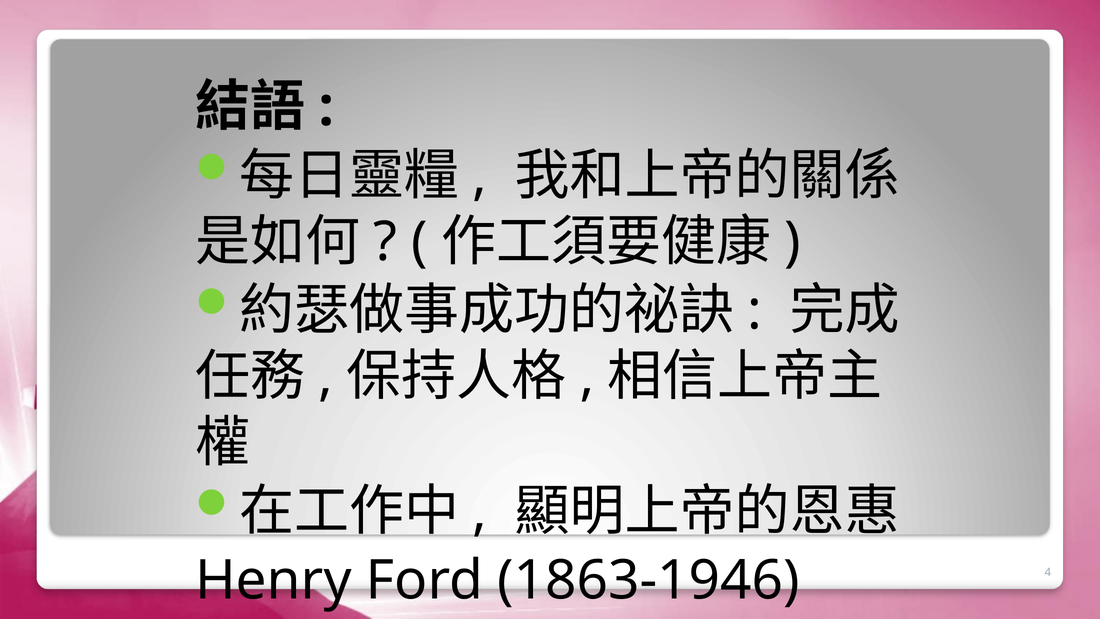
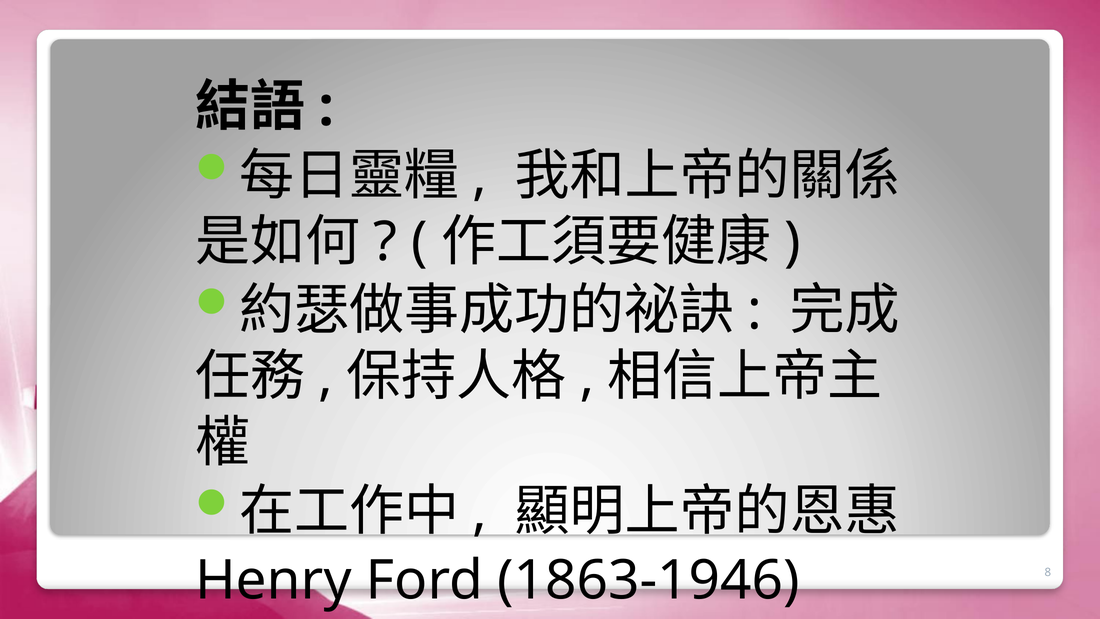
4: 4 -> 8 (1048, 572)
